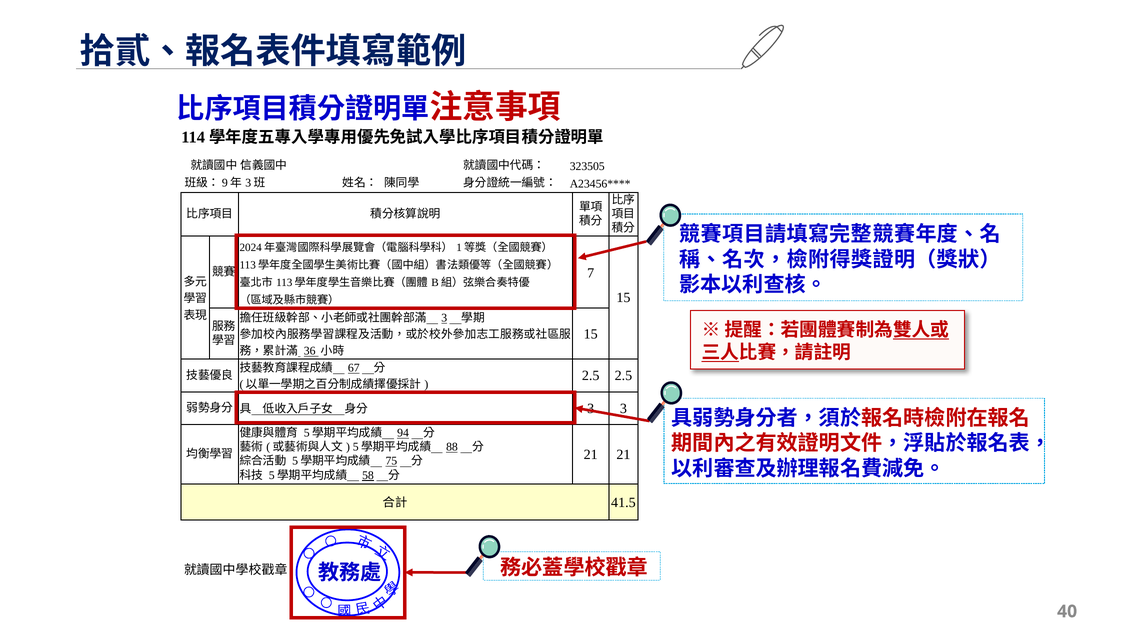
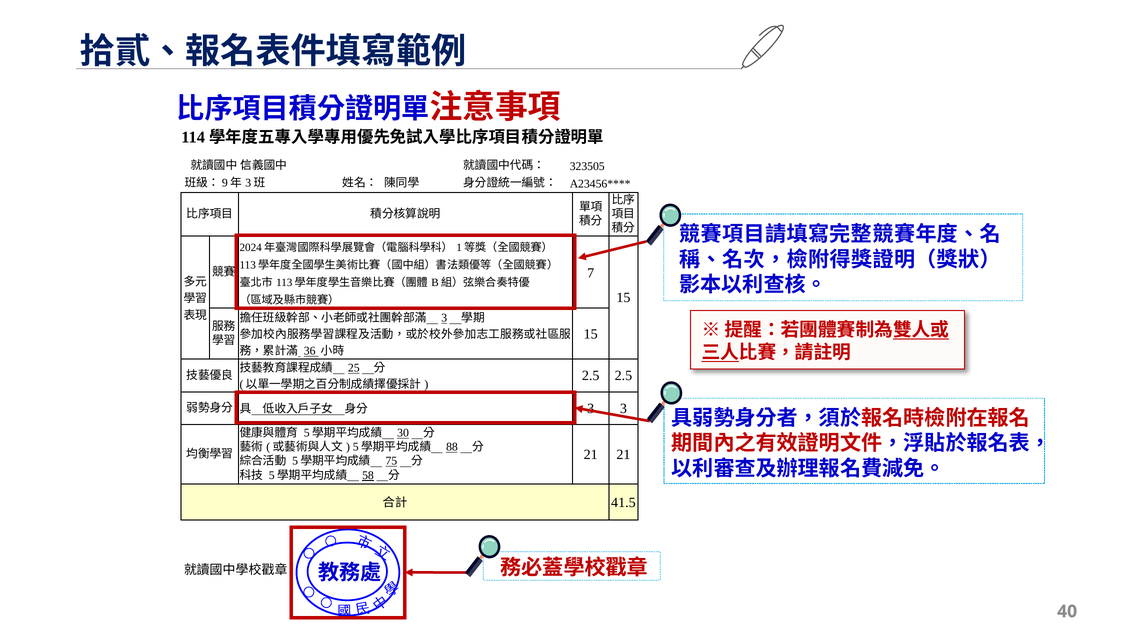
67: 67 -> 25 (354, 368)
94: 94 -> 30 (403, 433)
